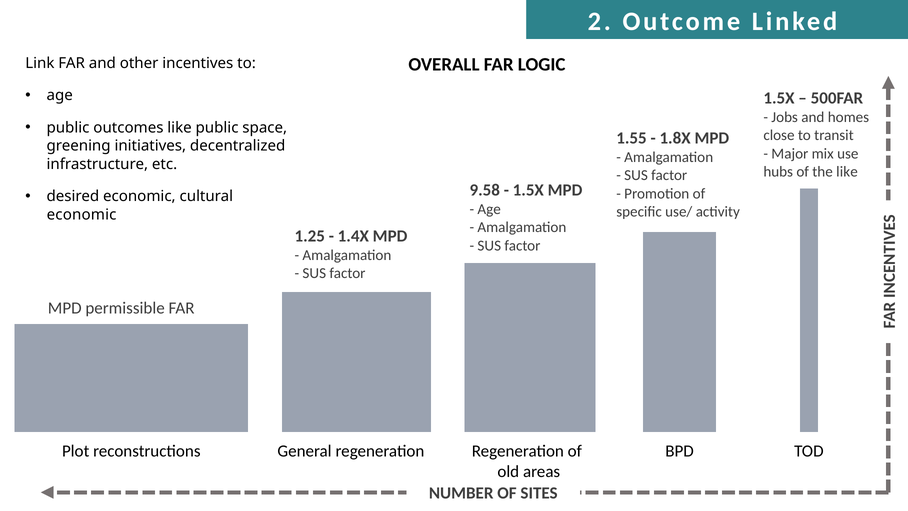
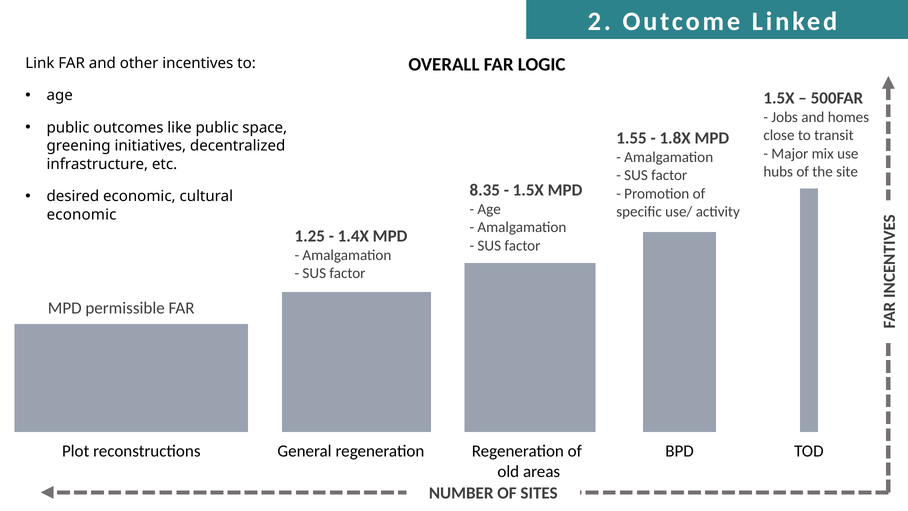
the like: like -> site (847, 172)
9.58: 9.58 -> 8.35 (485, 190)
